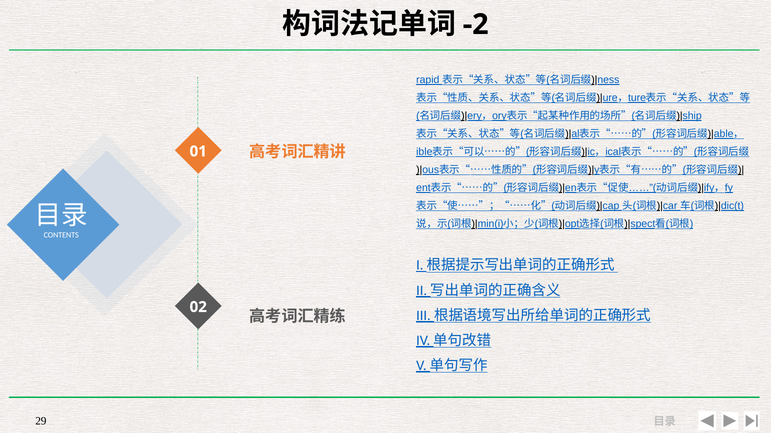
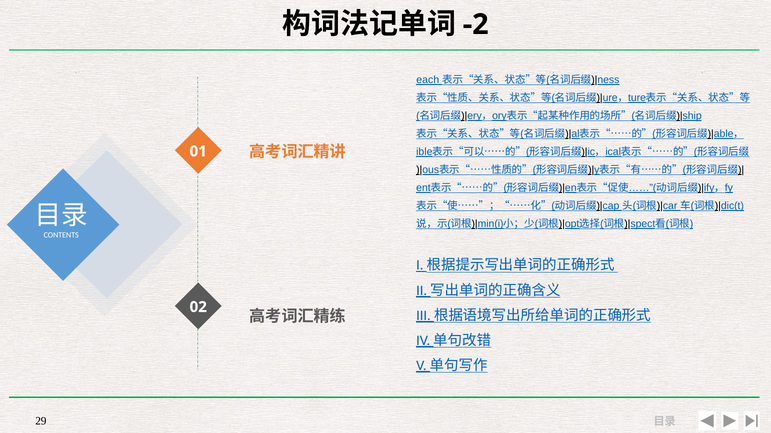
rapid: rapid -> each (428, 80)
